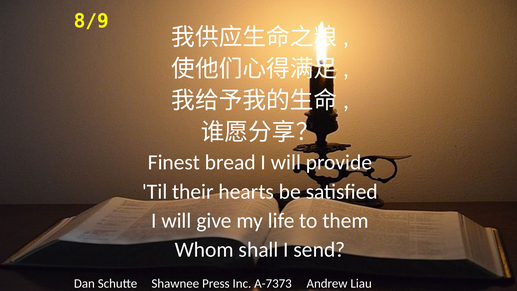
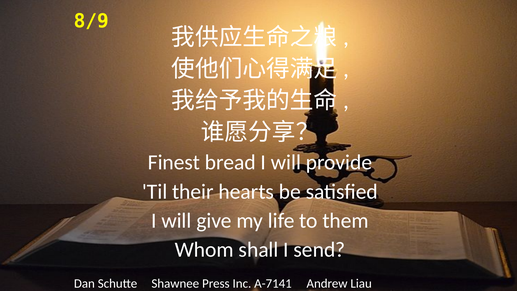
A-7373: A-7373 -> A-7141 (273, 283)
